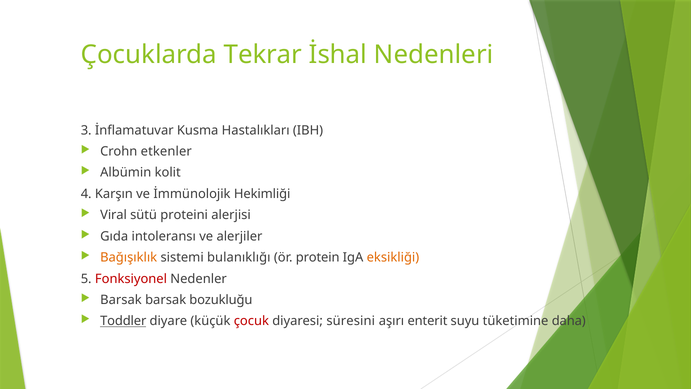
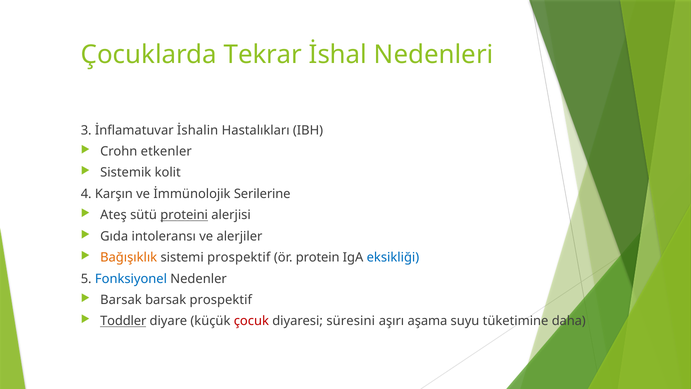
Kusma: Kusma -> İshalin (198, 130)
Albümin: Albümin -> Sistemik (126, 173)
Hekimliği: Hekimliği -> Serilerine (262, 194)
Viral: Viral -> Ateş (113, 215)
proteini underline: none -> present (184, 215)
sistemi bulanıklığı: bulanıklığı -> prospektif (239, 257)
eksikliği colour: orange -> blue (393, 257)
Fonksiyonel colour: red -> blue (131, 279)
barsak bozukluğu: bozukluğu -> prospektif (221, 300)
enterit: enterit -> aşama (427, 321)
